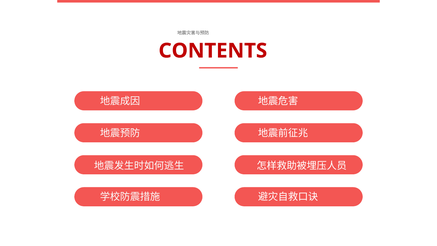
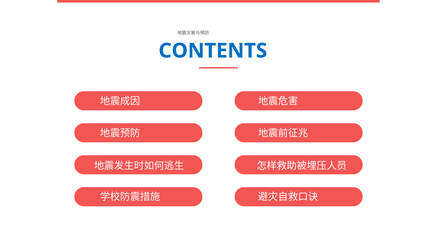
CONTENTS colour: red -> blue (213, 51)
